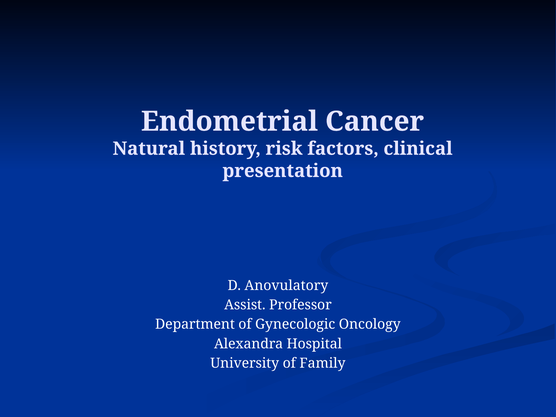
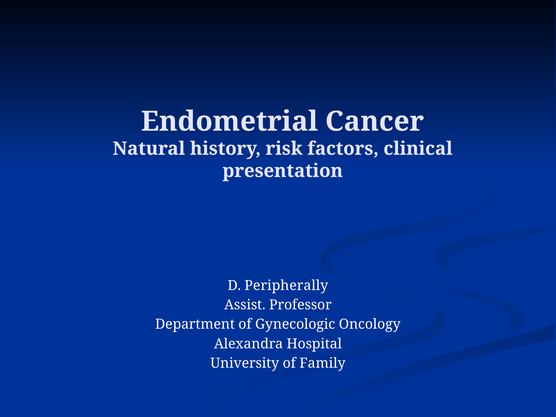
Anovulatory: Anovulatory -> Peripherally (286, 285)
